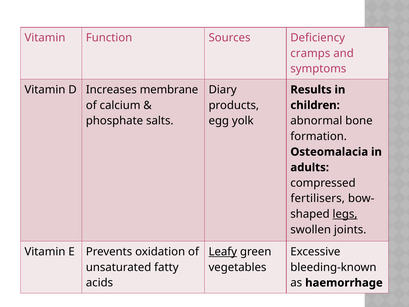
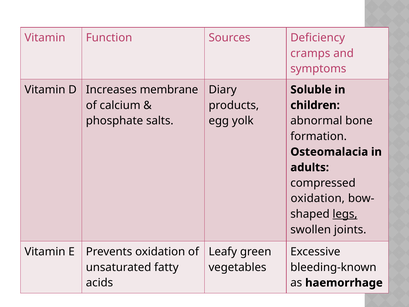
Results: Results -> Soluble (311, 90)
fertilisers: fertilisers -> oxidation (318, 198)
Leafy underline: present -> none (223, 252)
